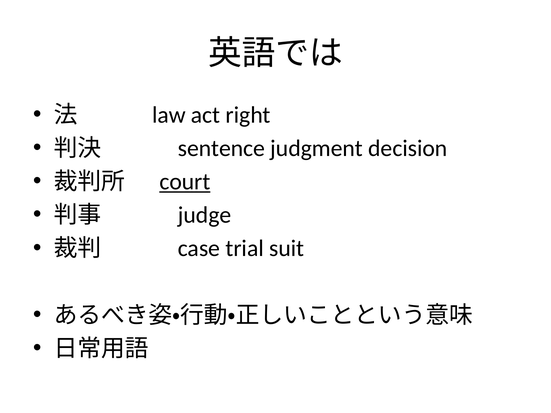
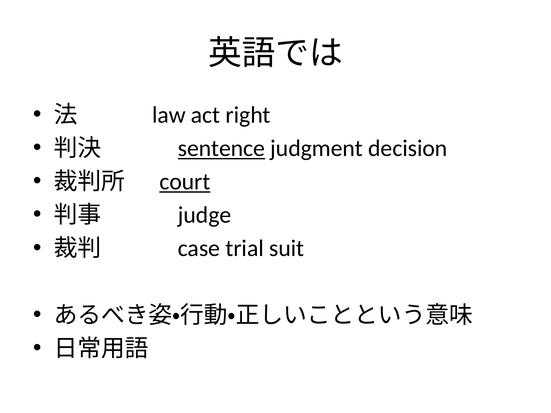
sentence underline: none -> present (221, 148)
